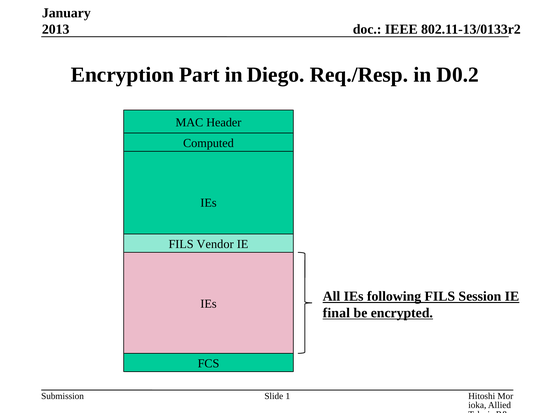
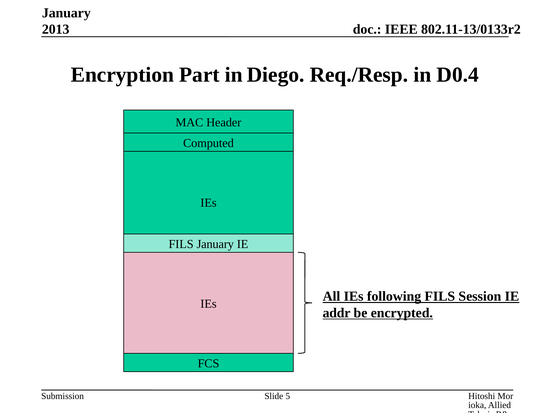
D0.2: D0.2 -> D0.4 (458, 75)
FILS Vendor: Vendor -> January (215, 244)
final: final -> addr (337, 313)
1: 1 -> 5 (288, 396)
